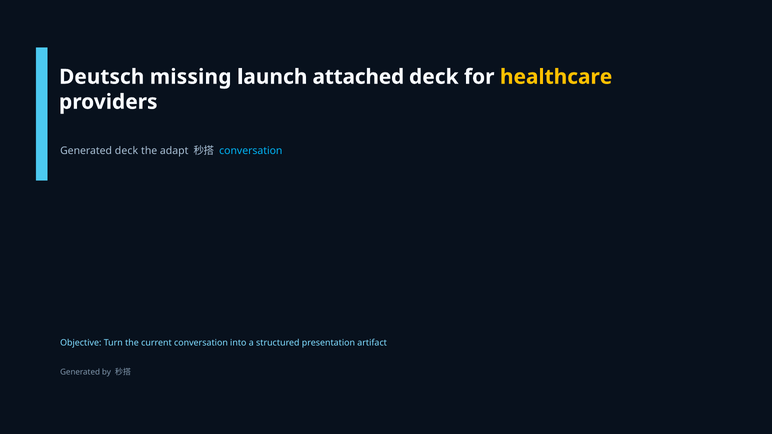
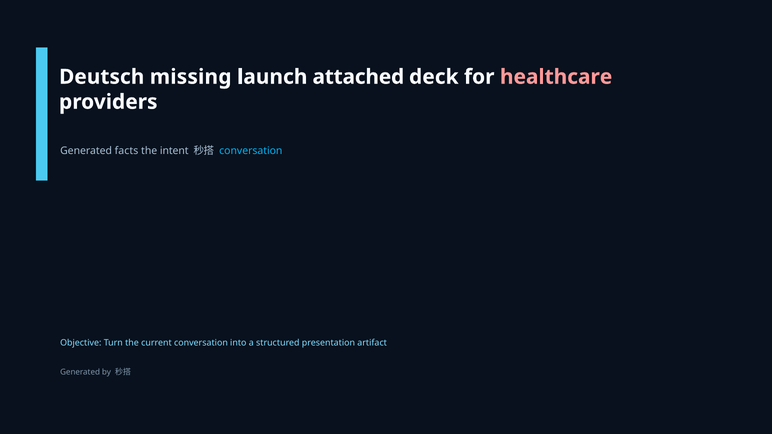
healthcare colour: yellow -> pink (556, 77)
Generated deck: deck -> facts (126, 151)
adapt: adapt -> intent (174, 151)
